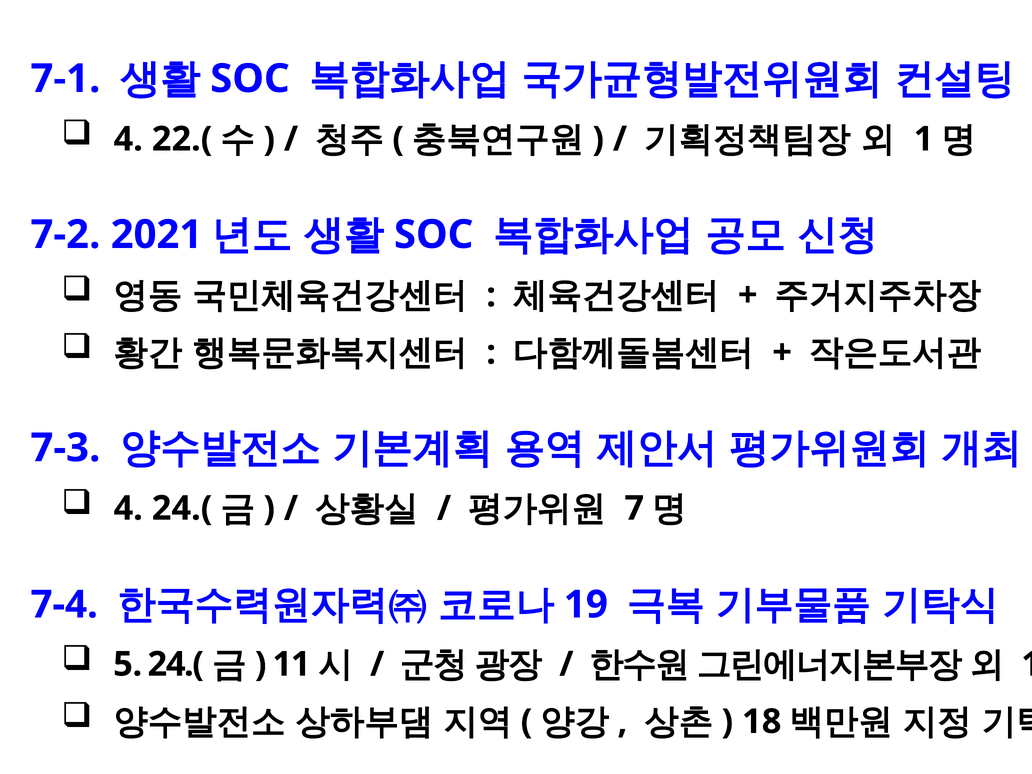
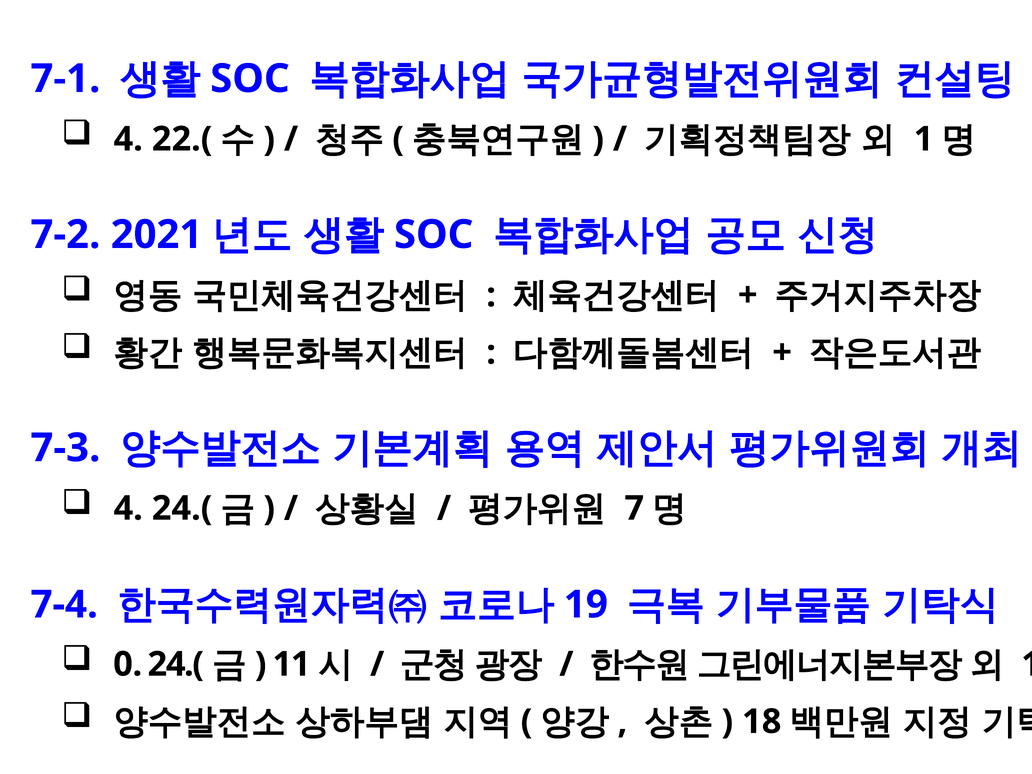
5: 5 -> 0 (128, 664)
